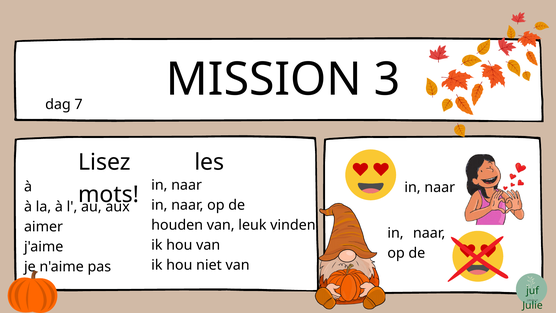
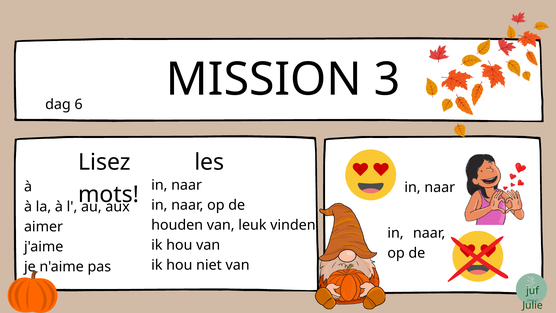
7: 7 -> 6 (79, 104)
